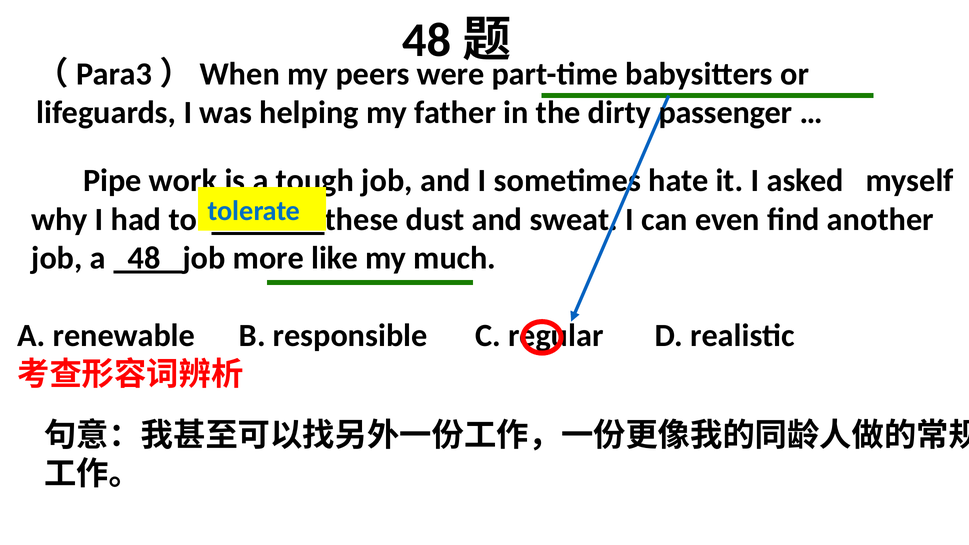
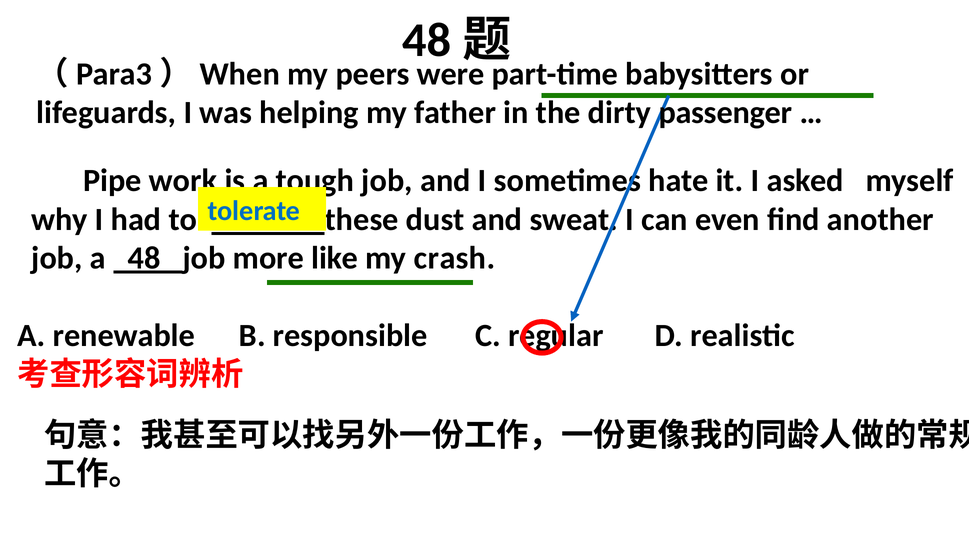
much: much -> crash (455, 258)
